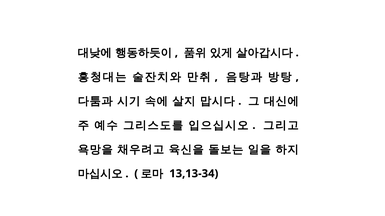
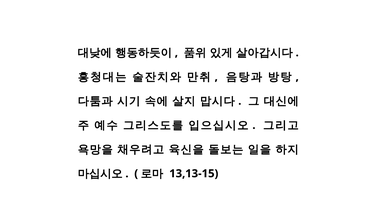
13,13-34: 13,13-34 -> 13,13-15 (194, 174)
